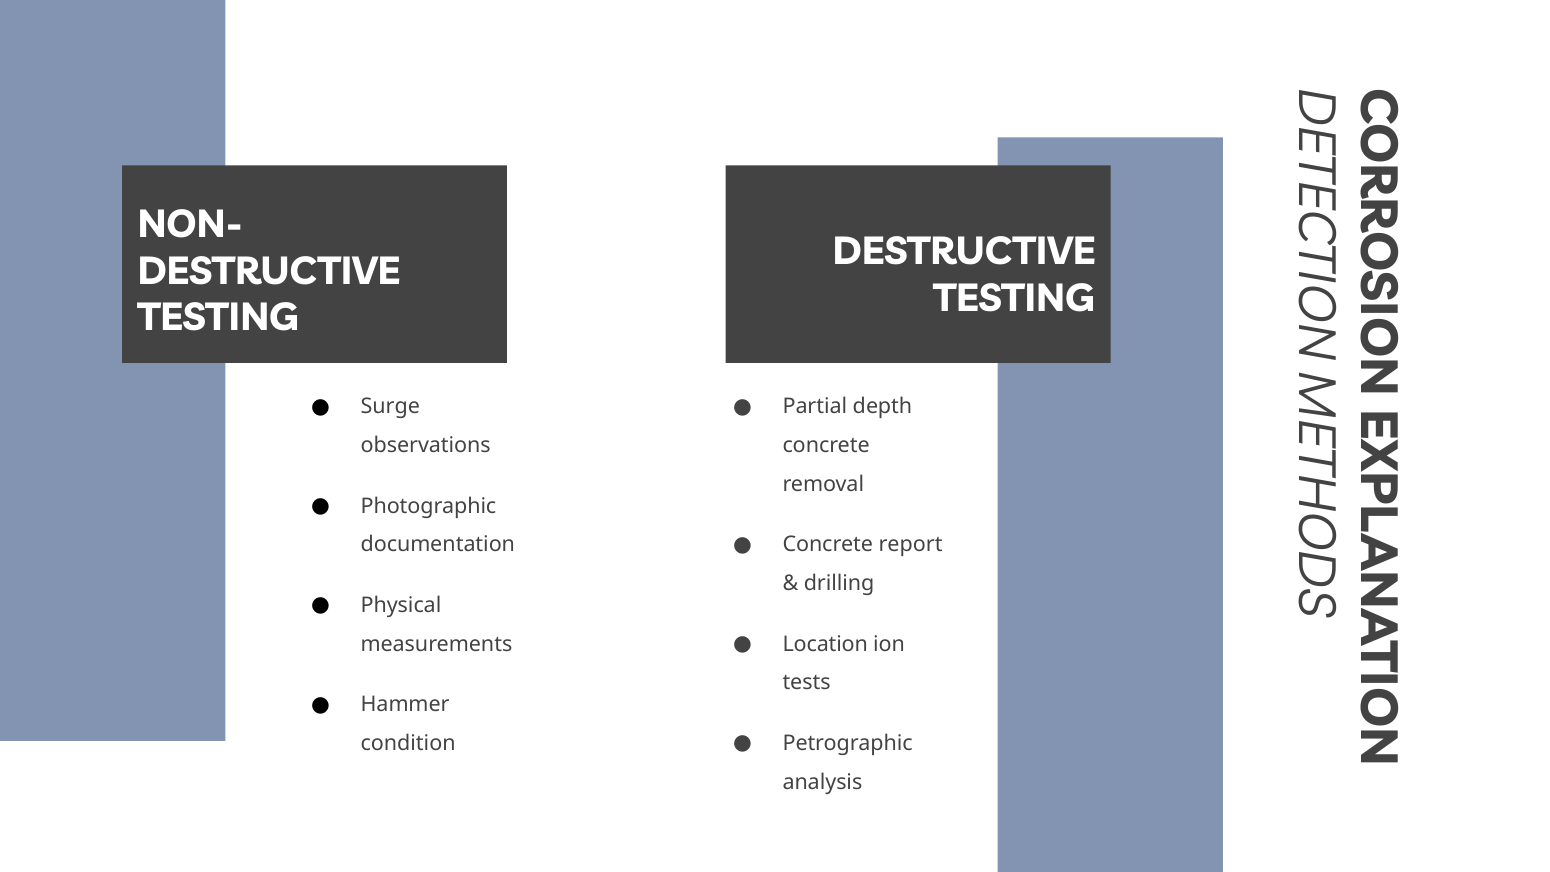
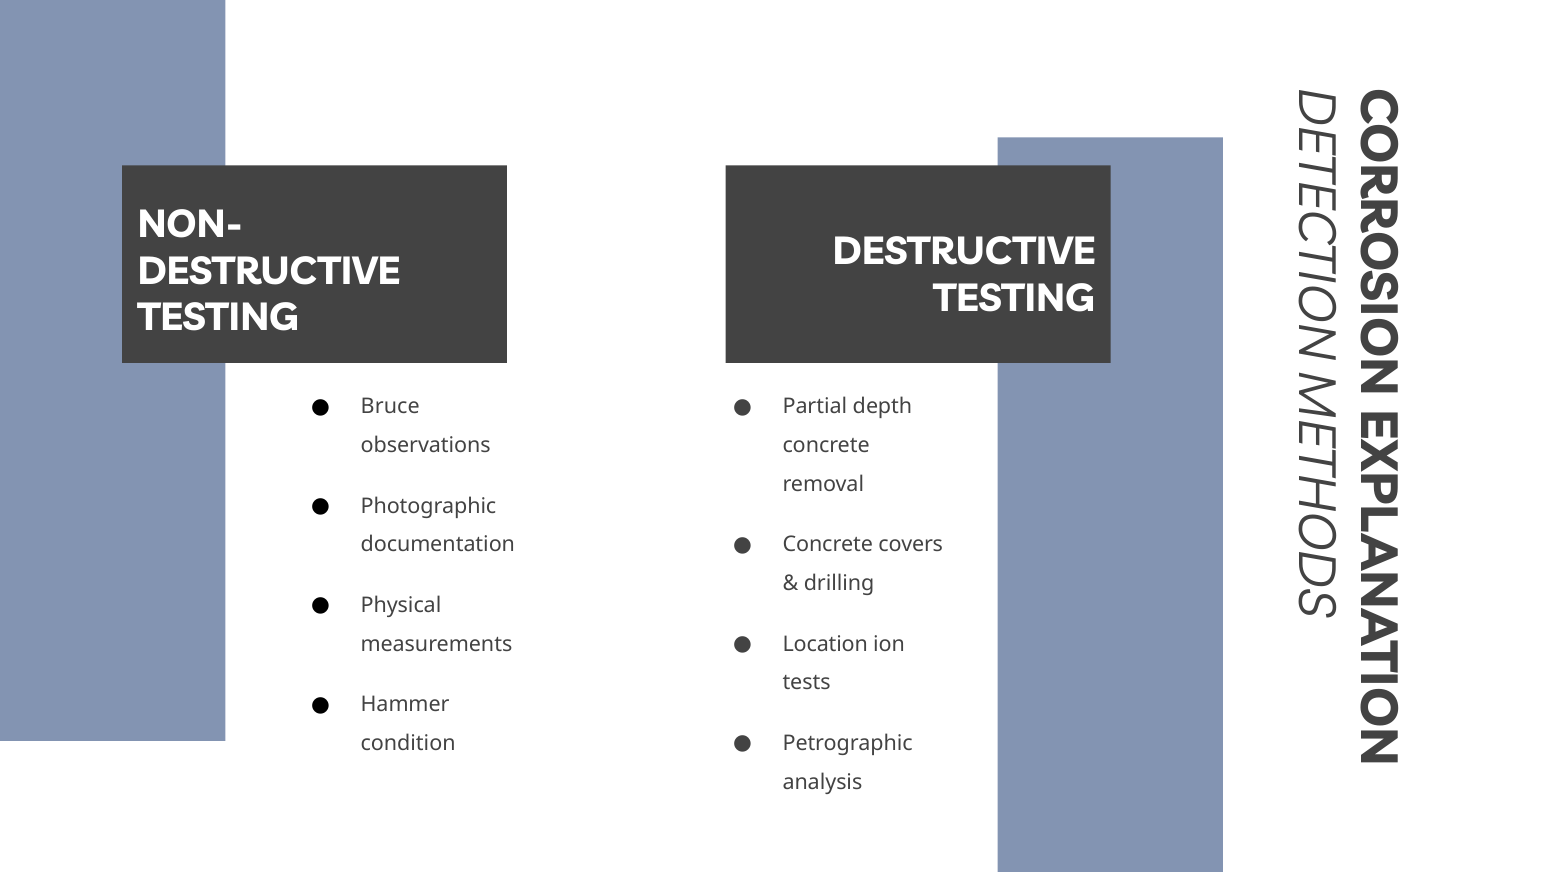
Surge: Surge -> Bruce (390, 407)
report: report -> covers (911, 545)
